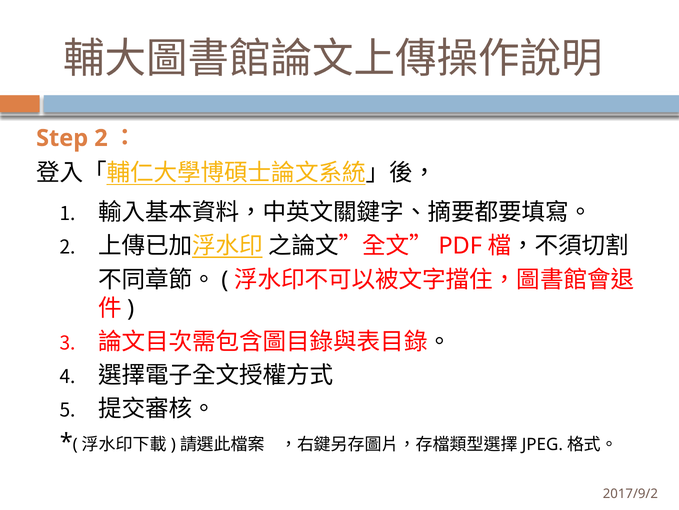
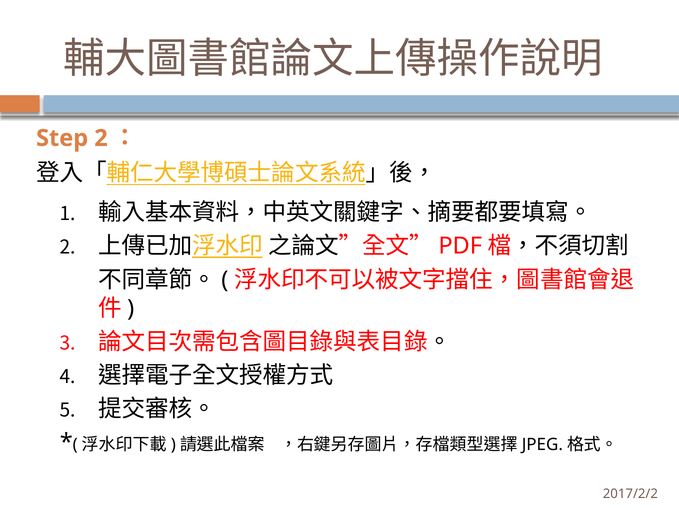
2017/9/2: 2017/9/2 -> 2017/2/2 (630, 493)
